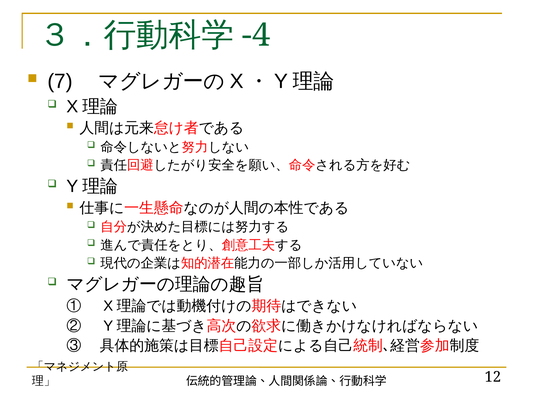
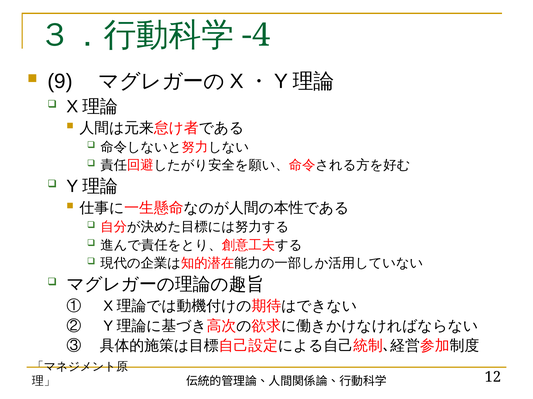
7: 7 -> 9 (60, 82)
